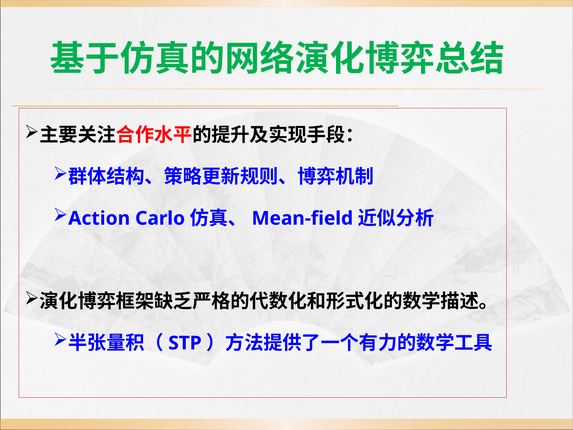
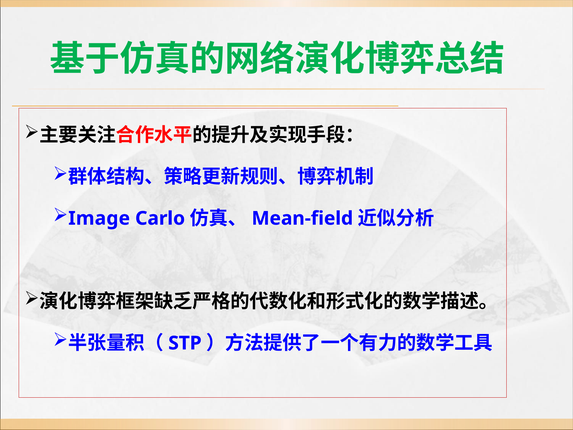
Action: Action -> Image (99, 218)
